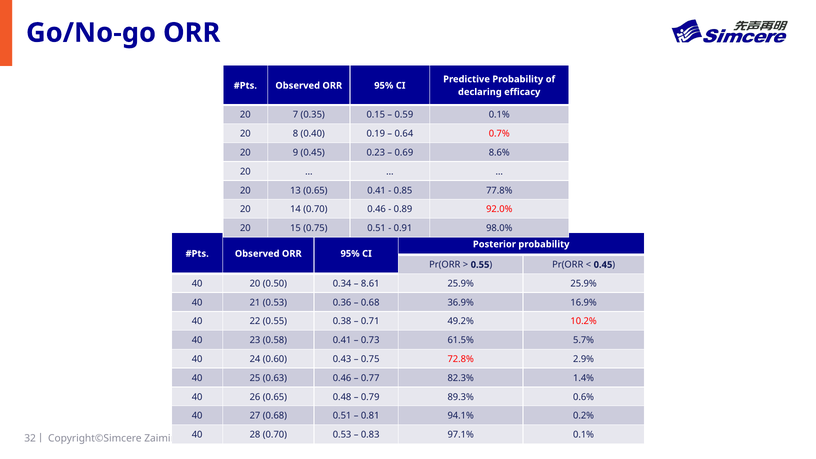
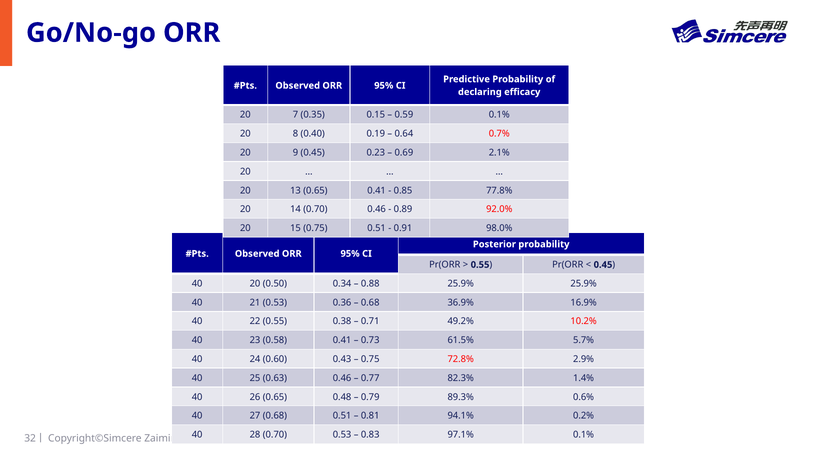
8.6%: 8.6% -> 2.1% (499, 153)
8.61: 8.61 -> 0.88 (370, 284)
